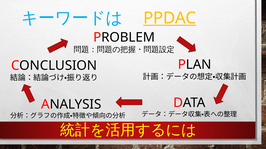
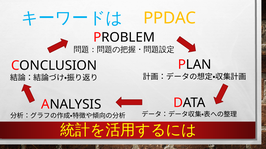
PPDAC underline: present -> none (170, 18)
